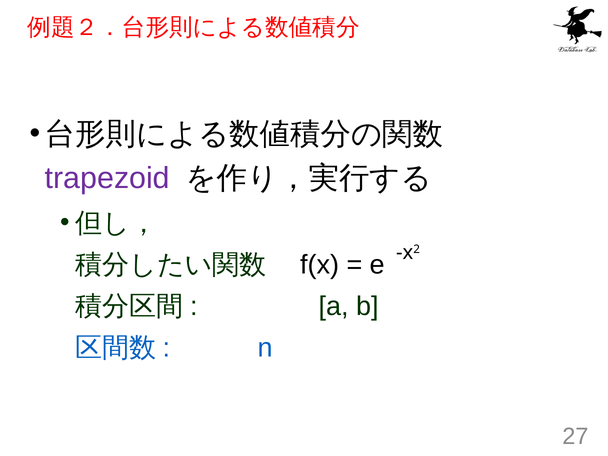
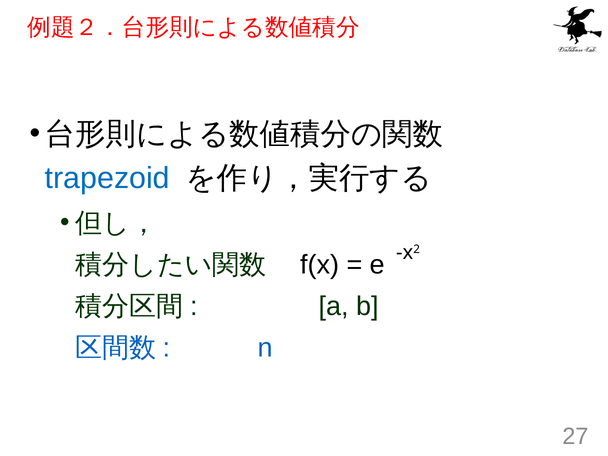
trapezoid colour: purple -> blue (107, 178)
